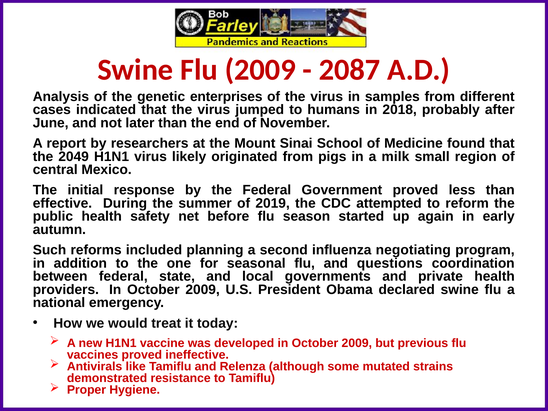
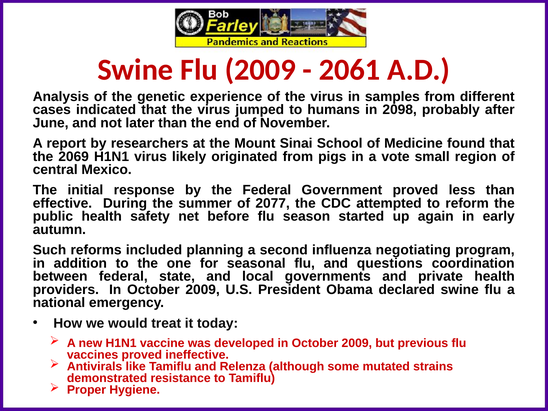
2087: 2087 -> 2061 (350, 70)
enterprises: enterprises -> experience (226, 97)
2018: 2018 -> 2098 (400, 110)
2049: 2049 -> 2069 (74, 156)
milk: milk -> vote (396, 156)
2019: 2019 -> 2077 (273, 203)
